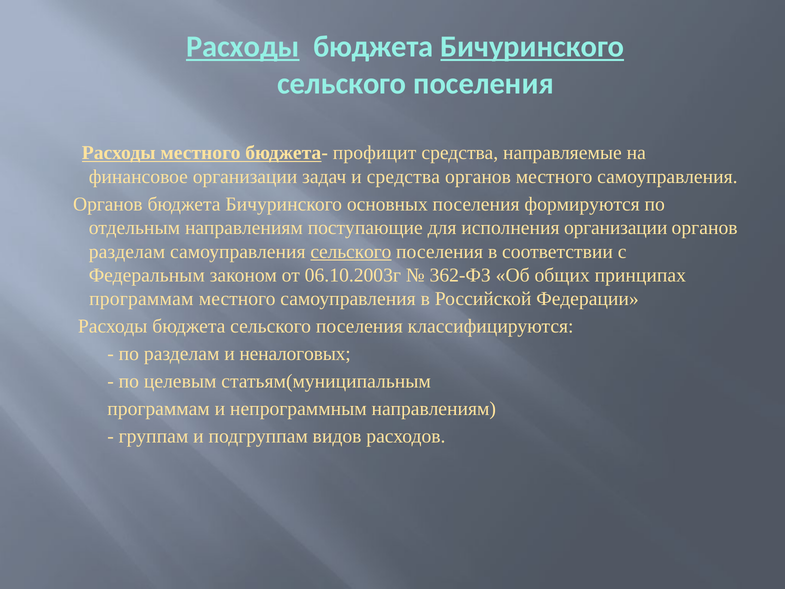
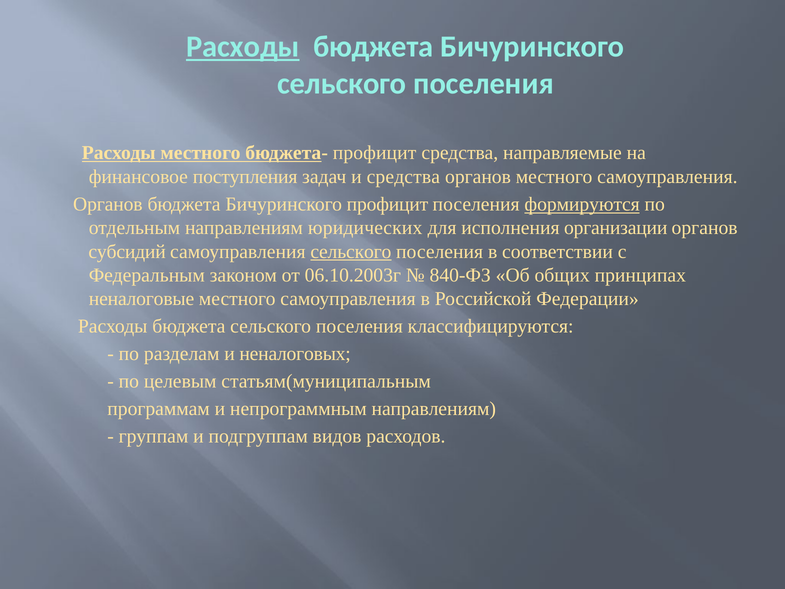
Бичуринского underline: present -> none (532, 47)
финансовое организации: организации -> поступления (245, 177)
Бичуринского основных: основных -> профицит (387, 204)
формируются underline: none -> present (582, 204)
поступающие: поступающие -> юридических (365, 228)
разделам: разделам -> субсидий (127, 251)
362-ФЗ: 362-ФЗ -> 840-ФЗ (460, 275)
программам: программам -> неналоговые (141, 299)
